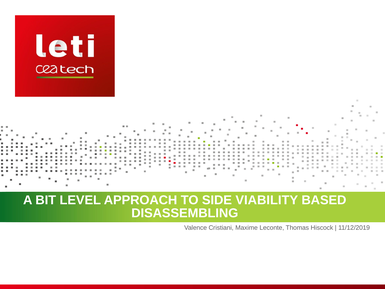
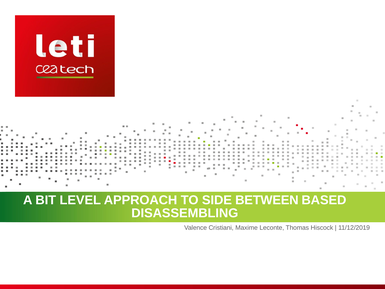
VIABILITY: VIABILITY -> BETWEEN (267, 200)
